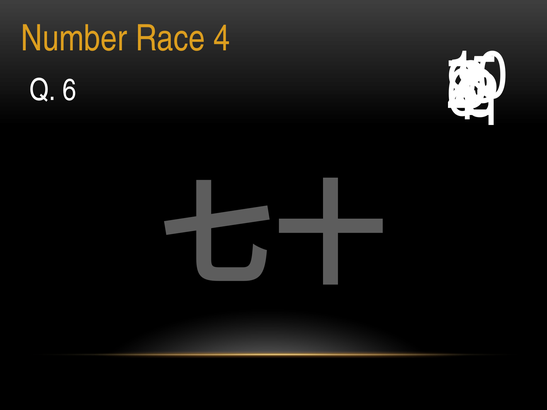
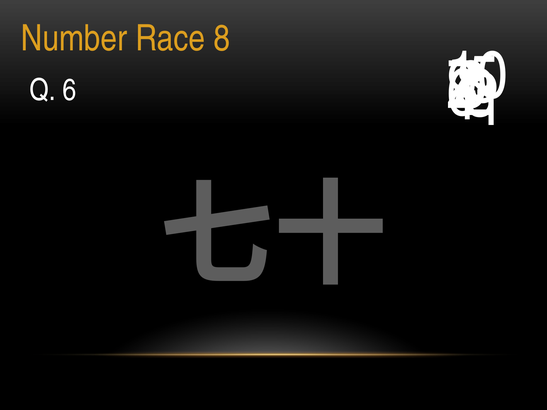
Race 4: 4 -> 8 (222, 39)
